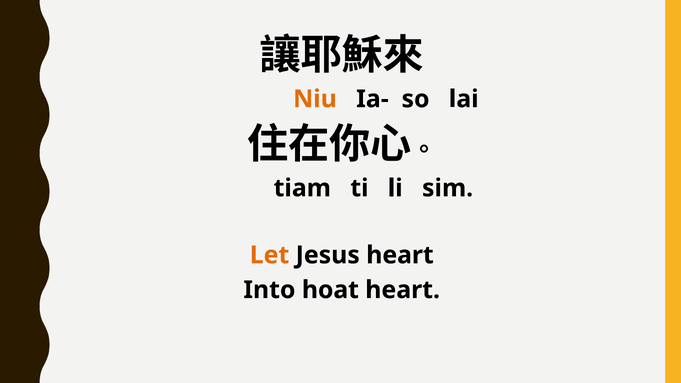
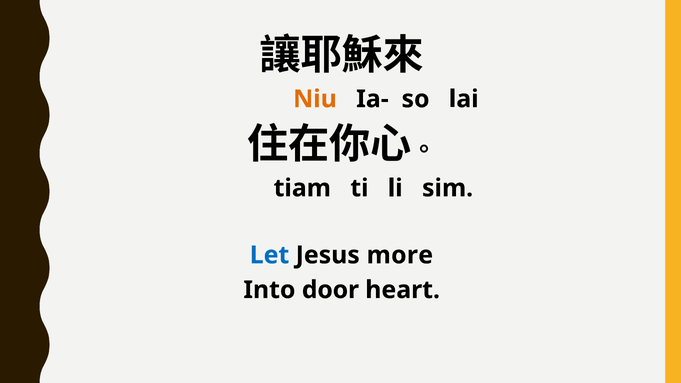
Let colour: orange -> blue (269, 255)
Jesus heart: heart -> more (400, 255)
hoat: hoat -> door (330, 290)
